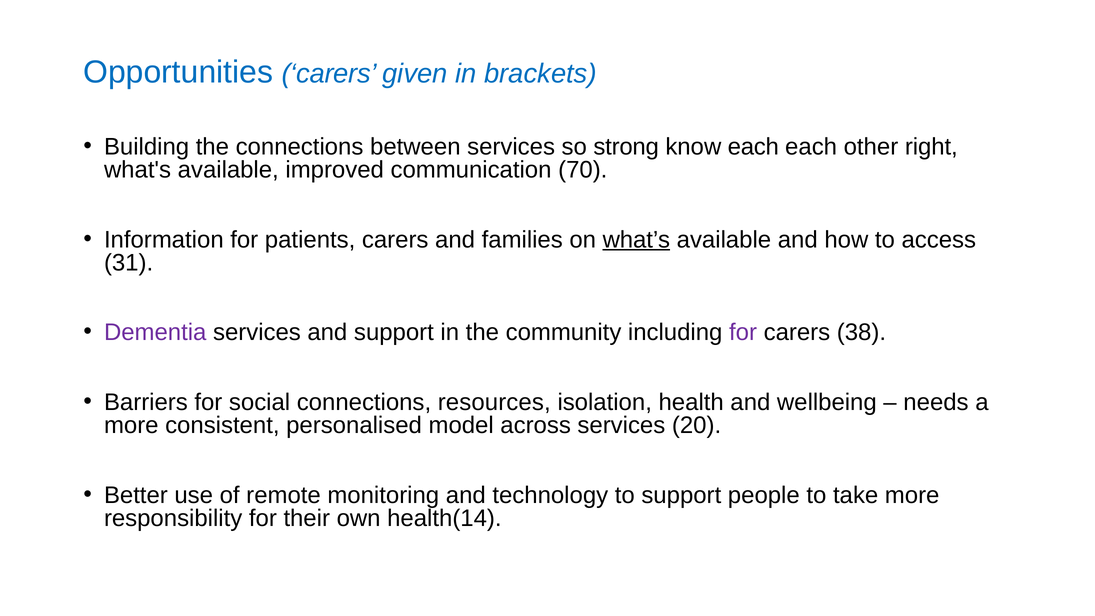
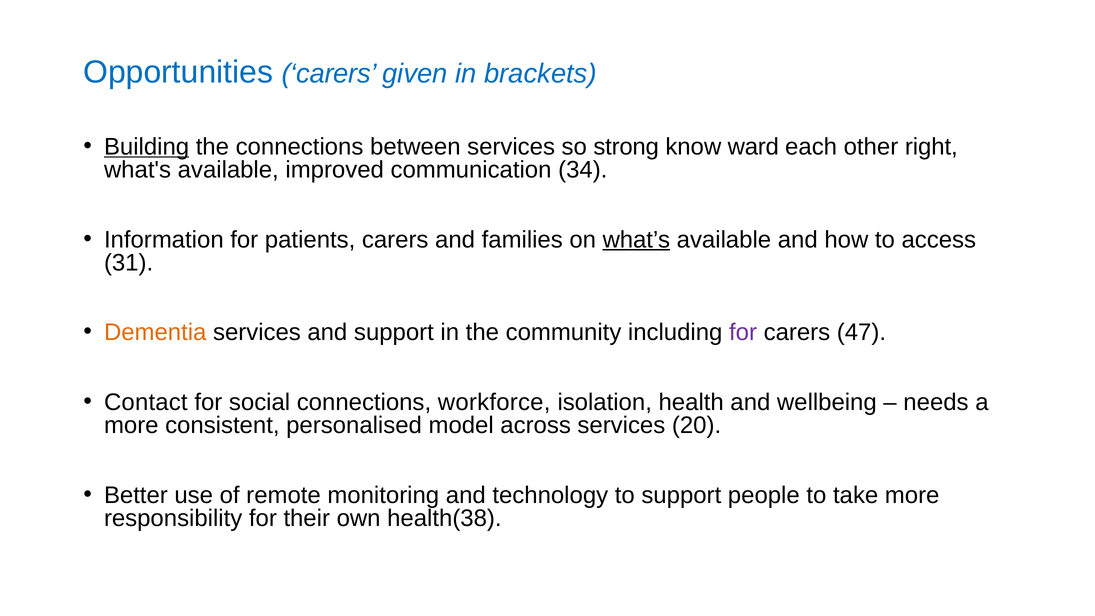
Building underline: none -> present (147, 147)
know each: each -> ward (753, 147)
70: 70 -> 34 (583, 170)
Dementia colour: purple -> orange (155, 333)
38: 38 -> 47 (861, 333)
Barriers: Barriers -> Contact (146, 402)
resources: resources -> workforce (494, 402)
health(14: health(14 -> health(38 (444, 518)
